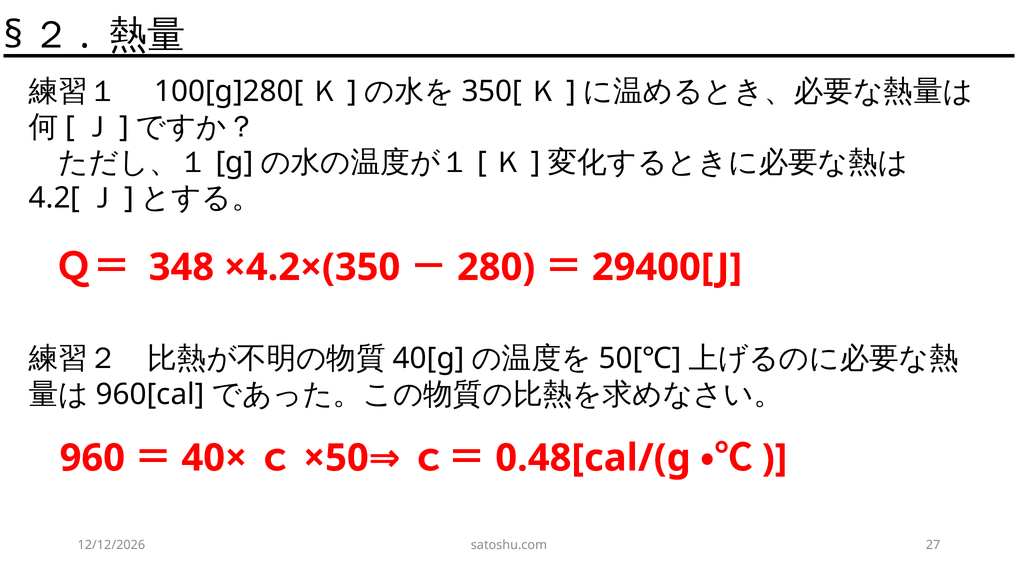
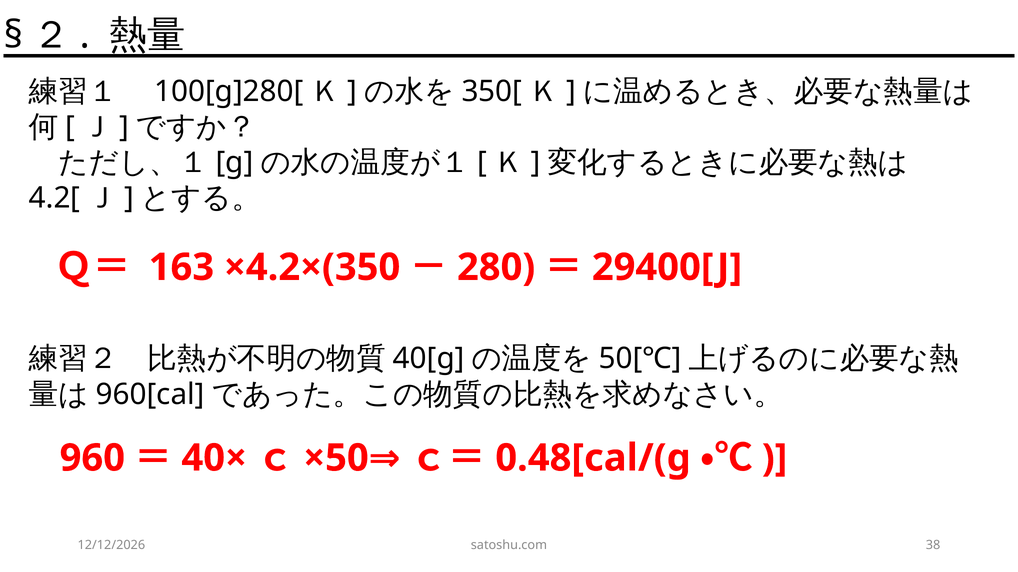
348: 348 -> 163 (181, 268)
27: 27 -> 38 (933, 546)
